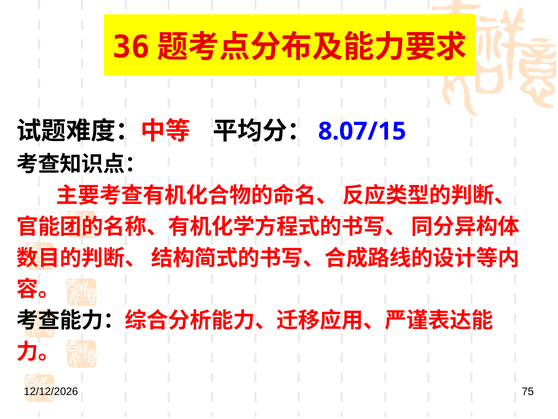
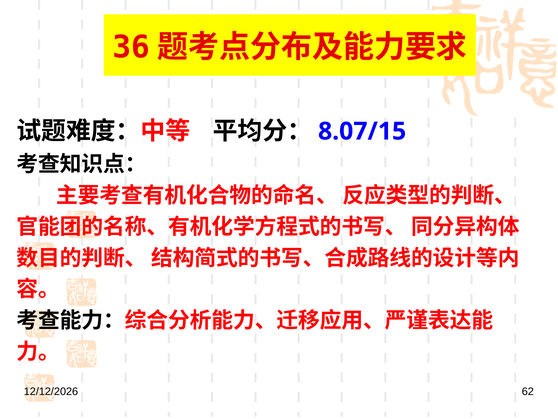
75: 75 -> 62 (528, 391)
